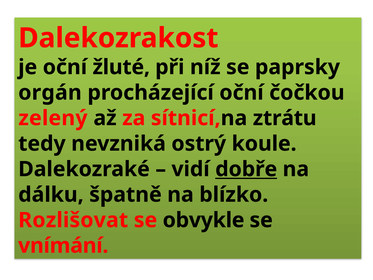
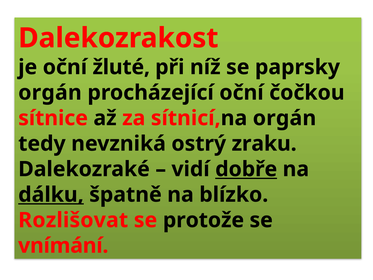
zelený: zelený -> sítnice (53, 118)
sítnicí,na ztrátu: ztrátu -> orgán (284, 118)
koule: koule -> zraku (264, 144)
dálku underline: none -> present (51, 195)
obvykle: obvykle -> protože (203, 220)
